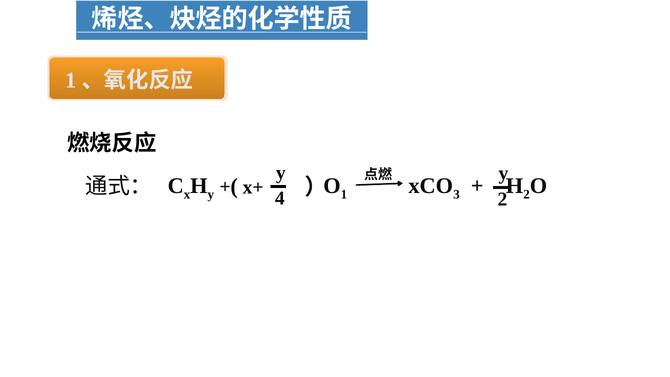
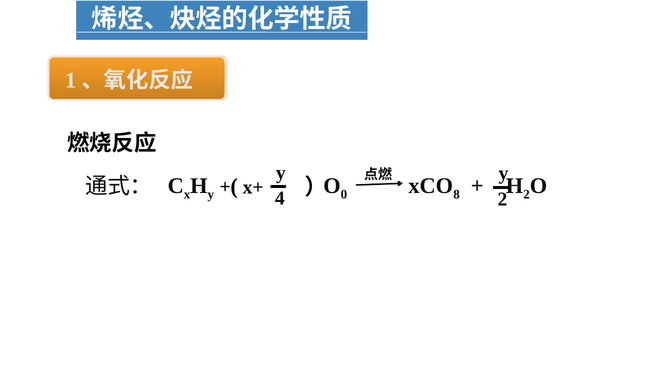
1: 1 -> 0 (344, 194)
3: 3 -> 8 (457, 194)
